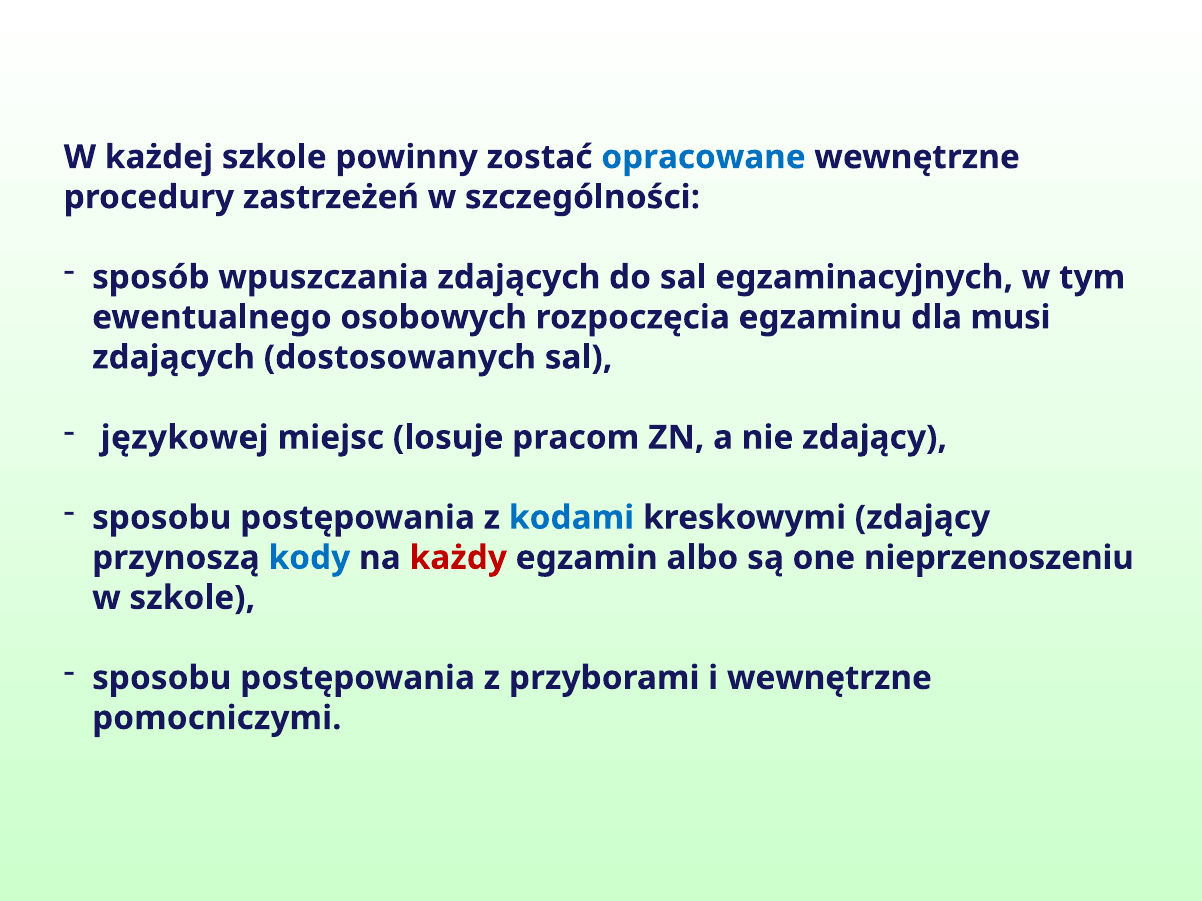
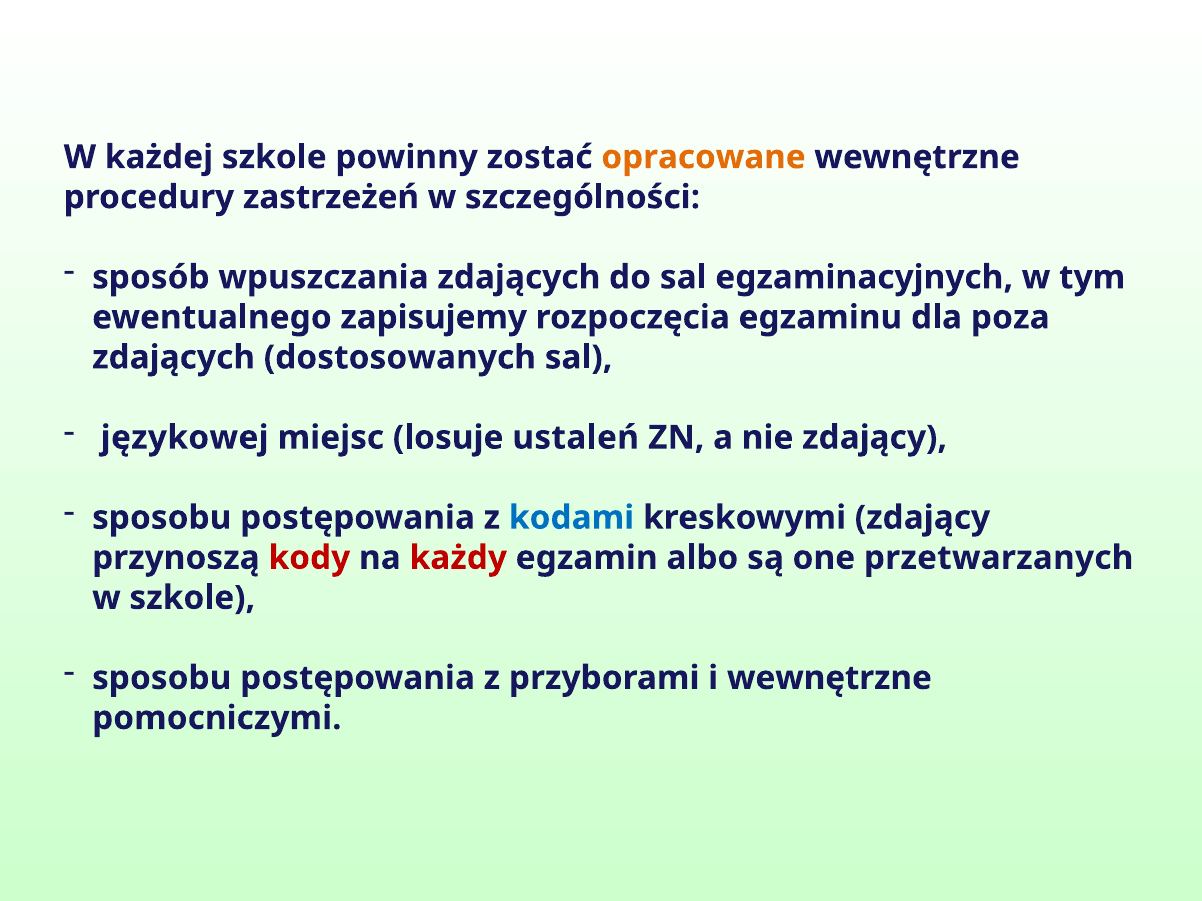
opracowane colour: blue -> orange (703, 157)
osobowych: osobowych -> zapisujemy (434, 318)
musi: musi -> poza (1010, 318)
pracom: pracom -> ustaleń (576, 438)
kody colour: blue -> red (309, 558)
nieprzenoszeniu: nieprzenoszeniu -> przetwarzanych (999, 558)
